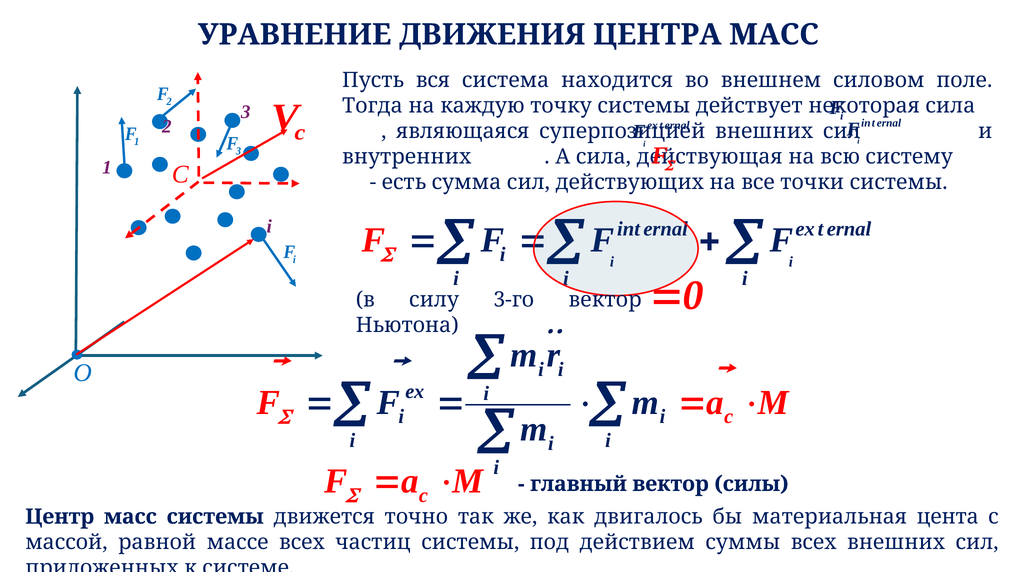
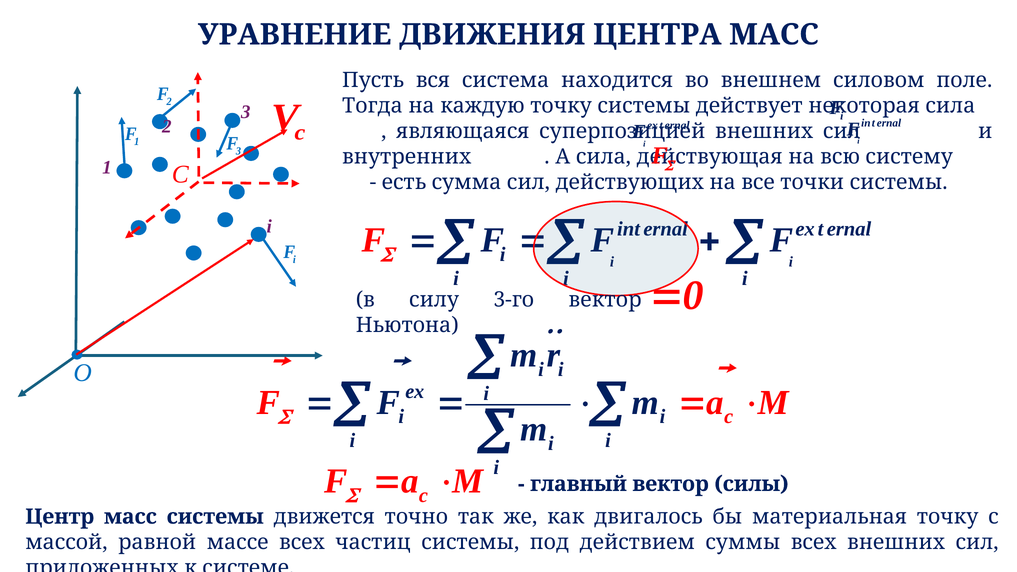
материальная цента: цента -> точку (948, 517)
